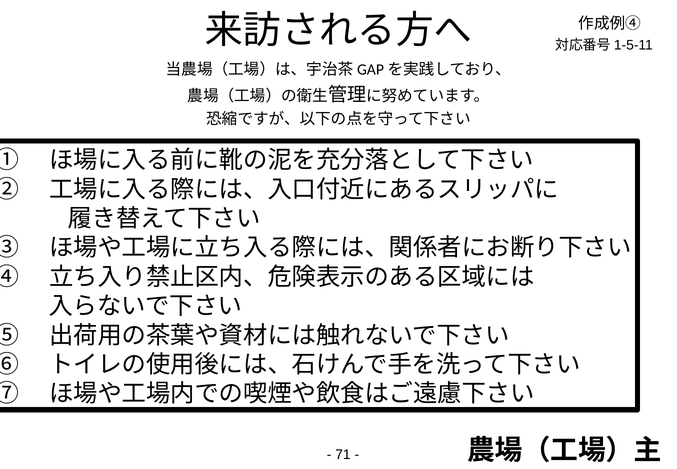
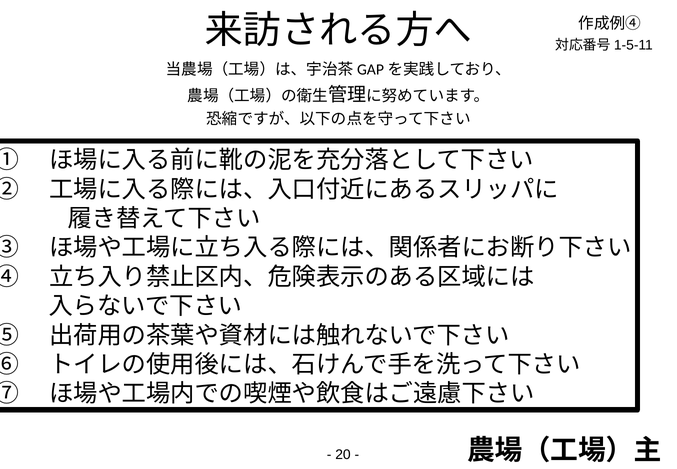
71: 71 -> 20 (343, 454)
